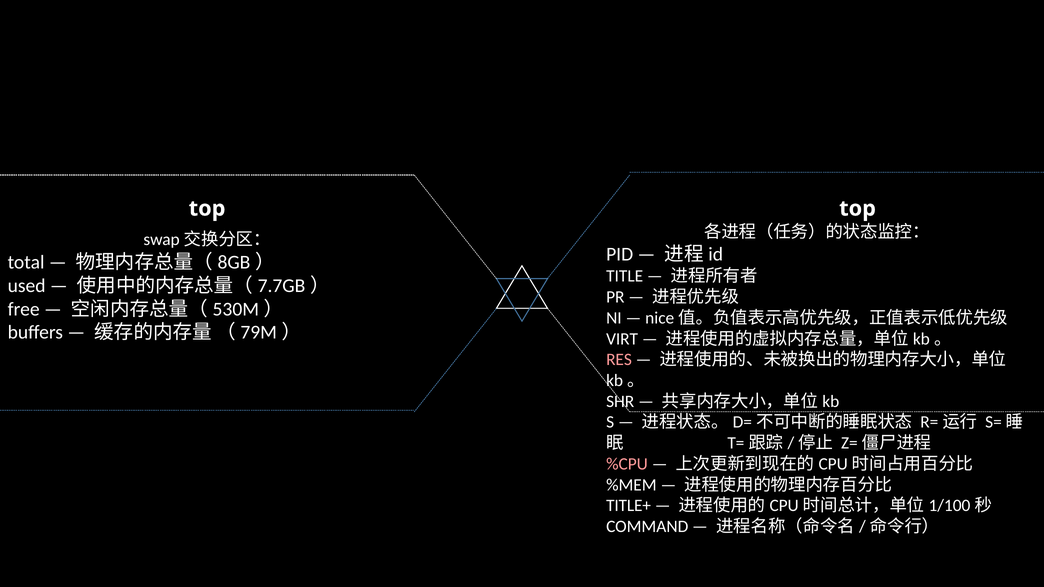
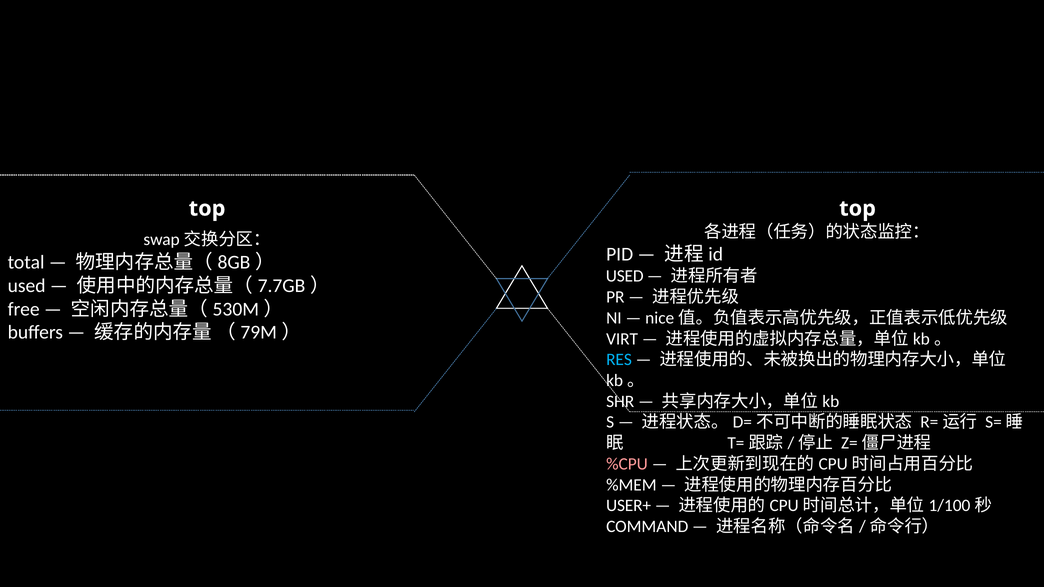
TITLE: TITLE -> USED (625, 276)
RES colour: pink -> light blue (619, 360)
TITLE+: TITLE+ -> USER+ (629, 506)
